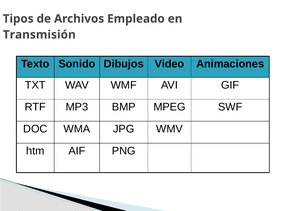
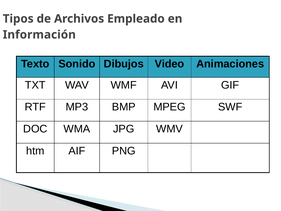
Transmisión: Transmisión -> Información (39, 35)
